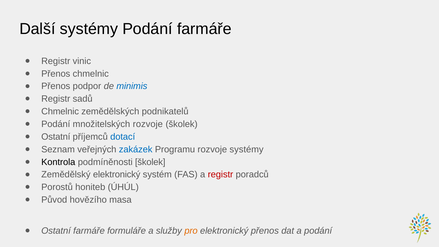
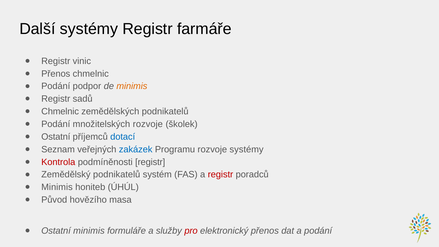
systémy Podání: Podání -> Registr (148, 29)
Přenos: Přenos -> Podání (56, 86)
minimis colour: blue -> orange (132, 86)
Kontrola colour: black -> red (58, 162)
podmíněnosti školek: školek -> registr (150, 162)
Zemědělský elektronický: elektronický -> podnikatelů (117, 175)
Porostů: Porostů -> Minimis (57, 187)
Ostatní farmáře: farmáře -> minimis (89, 231)
pro colour: orange -> red (191, 231)
